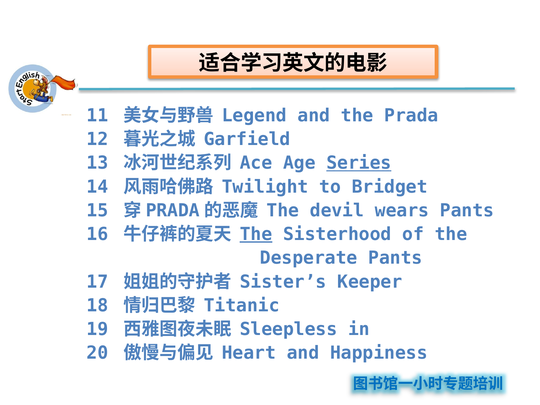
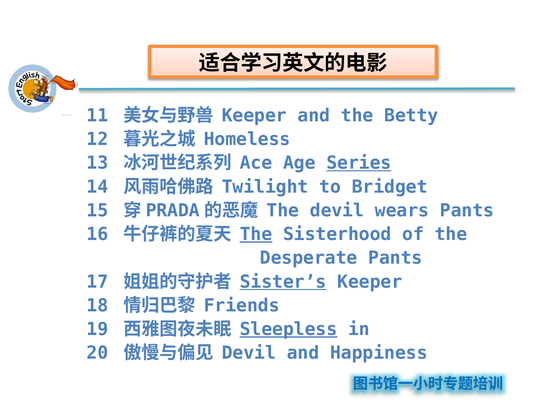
Legend: Legend -> Keeper (254, 115)
Prada: Prada -> Betty (411, 115)
Garfield: Garfield -> Homeless (247, 139)
Sister’s underline: none -> present (283, 282)
Titanic: Titanic -> Friends (242, 305)
Sleepless underline: none -> present (289, 329)
Heart: Heart -> Devil (249, 353)
